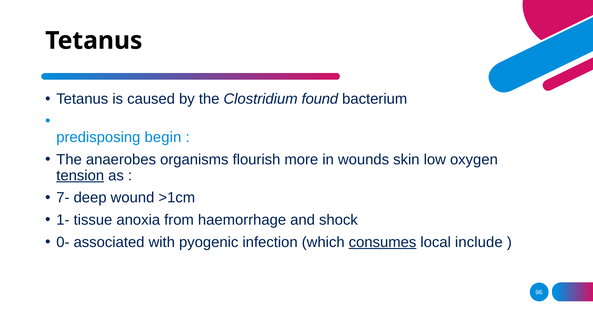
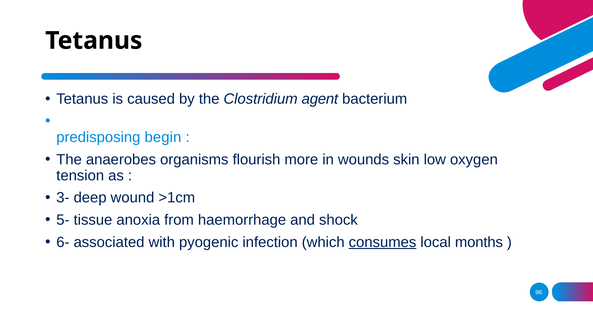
found: found -> agent (320, 99)
tension underline: present -> none (80, 175)
7-: 7- -> 3- (63, 198)
1-: 1- -> 5- (63, 220)
0-: 0- -> 6- (63, 242)
include: include -> months (479, 242)
